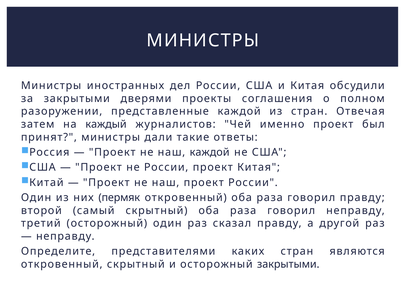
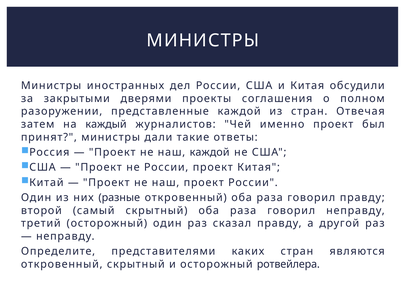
пермяк: пермяк -> разные (119, 197)
осторожный закрытыми: закрытыми -> ротвейлера (288, 264)
